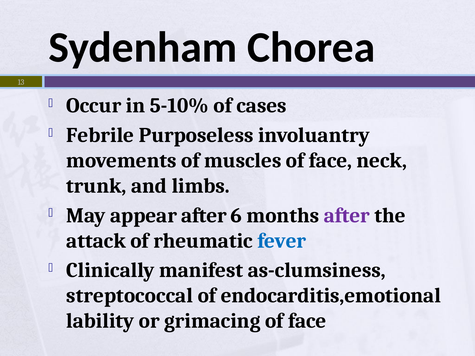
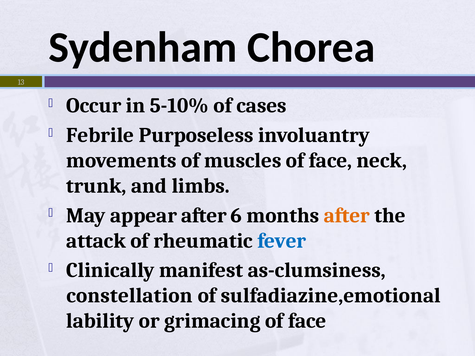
after colour: purple -> orange (347, 216)
streptococcal: streptococcal -> constellation (130, 296)
endocarditis,emotional: endocarditis,emotional -> sulfadiazine,emotional (331, 296)
